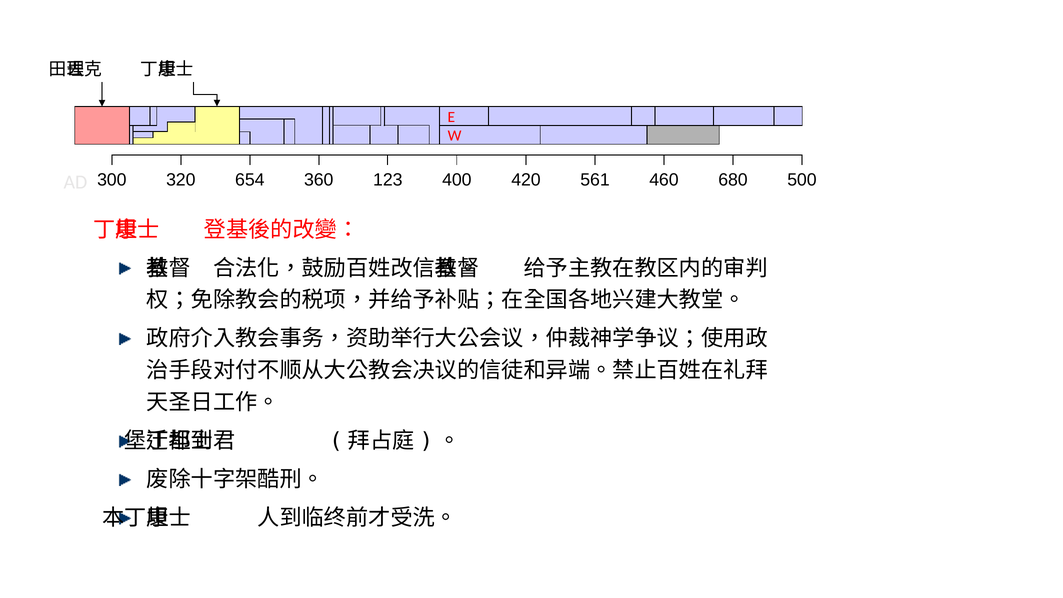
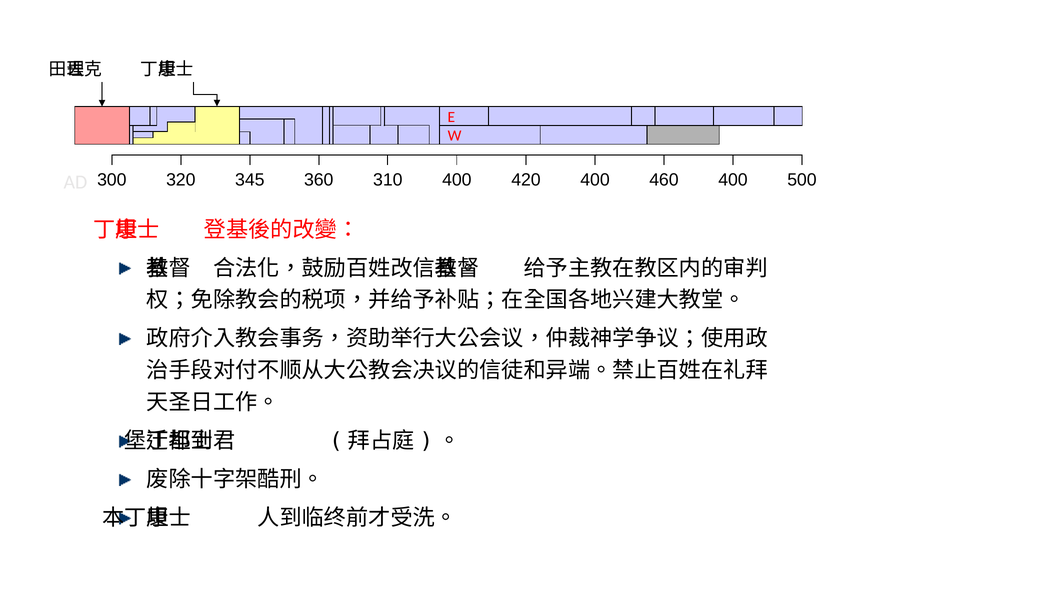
654: 654 -> 345 (250, 180)
123: 123 -> 310 (388, 180)
420 561: 561 -> 400 (595, 180)
460 680: 680 -> 400 (733, 180)
